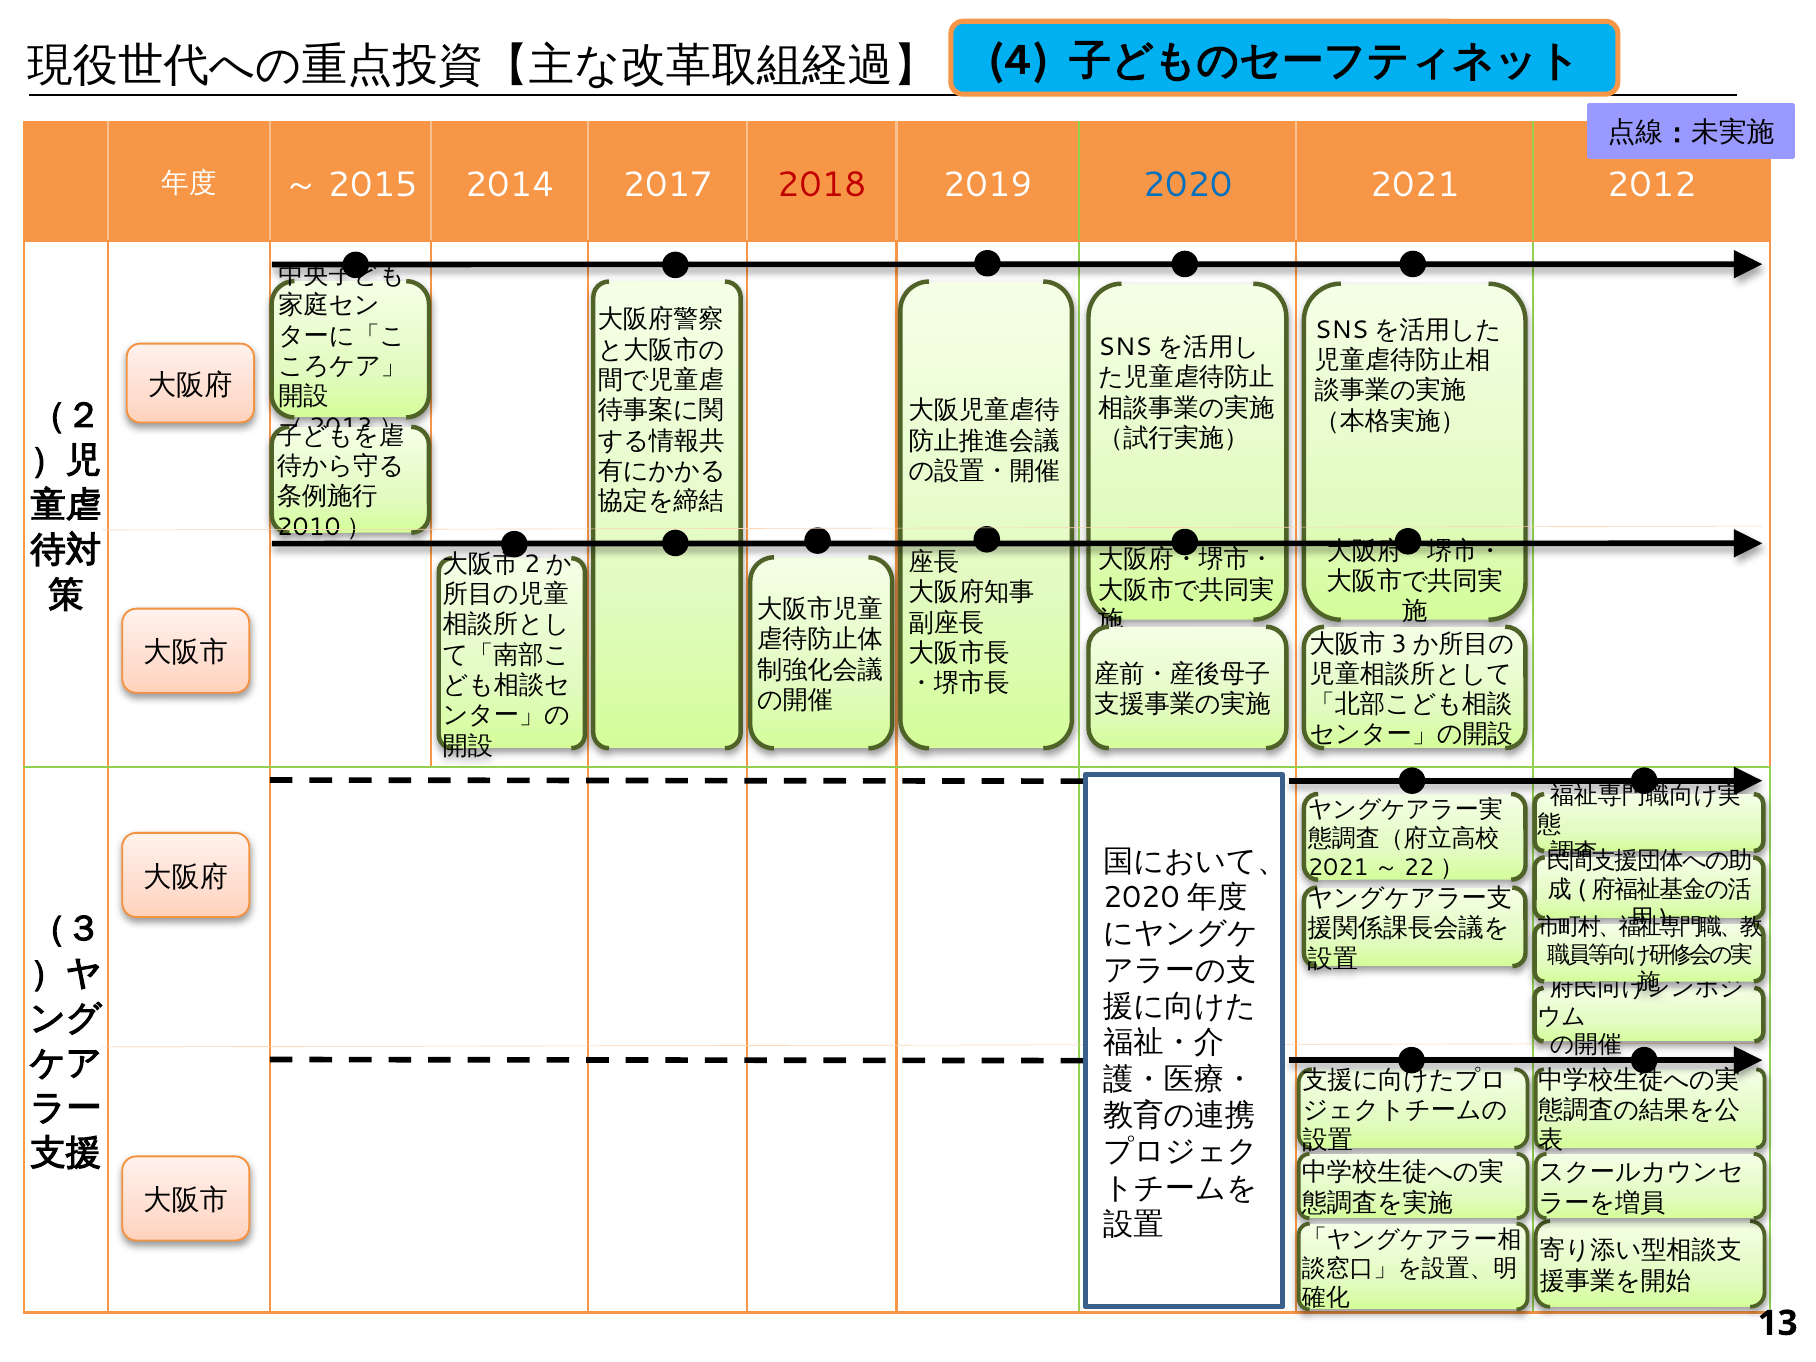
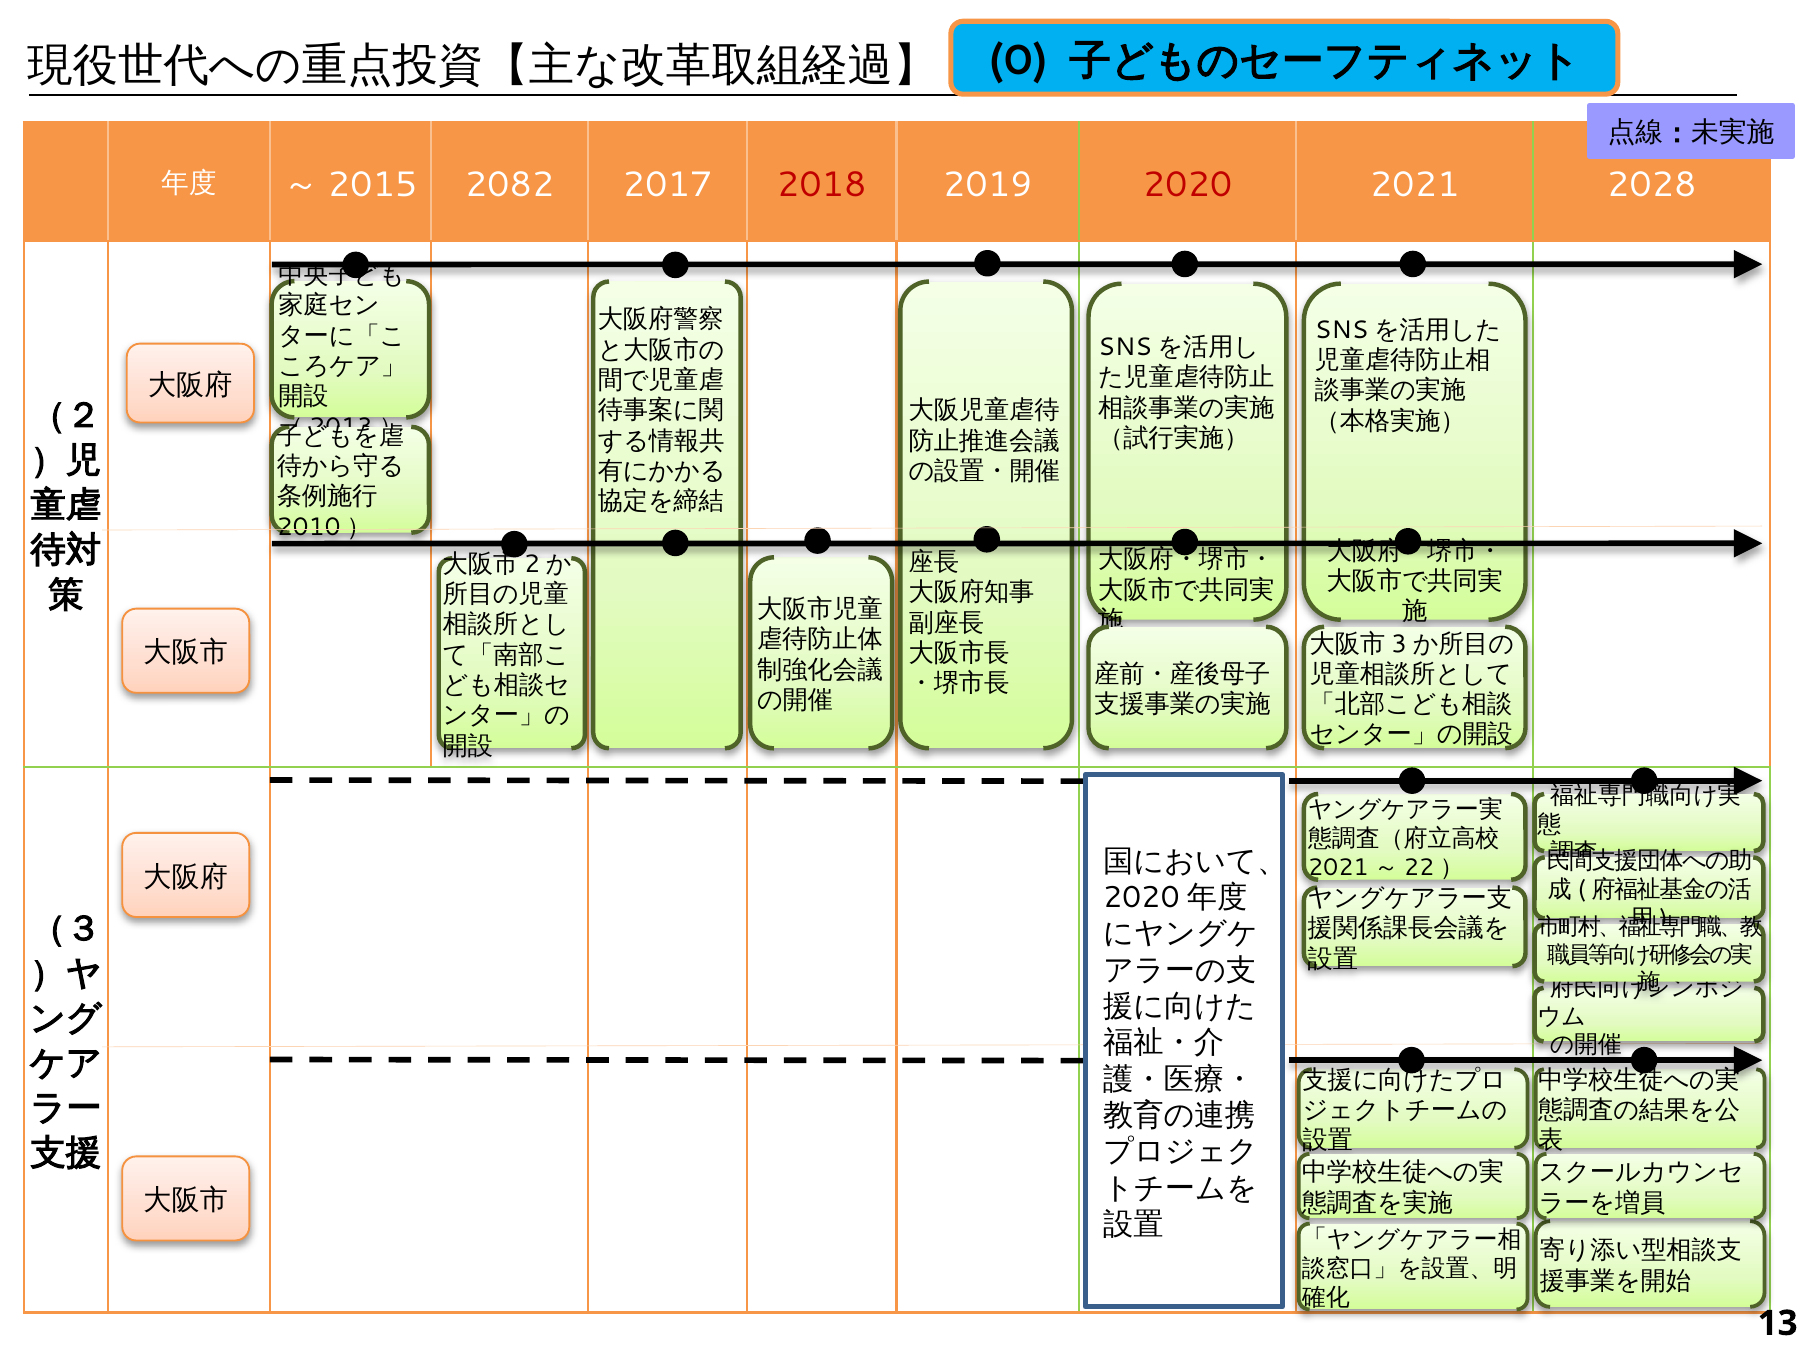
4: 4 -> 0 (1018, 61)
2014: 2014 -> 2082 (510, 185)
2020 colour: blue -> red (1188, 185)
2012: 2012 -> 2028 (1652, 185)
